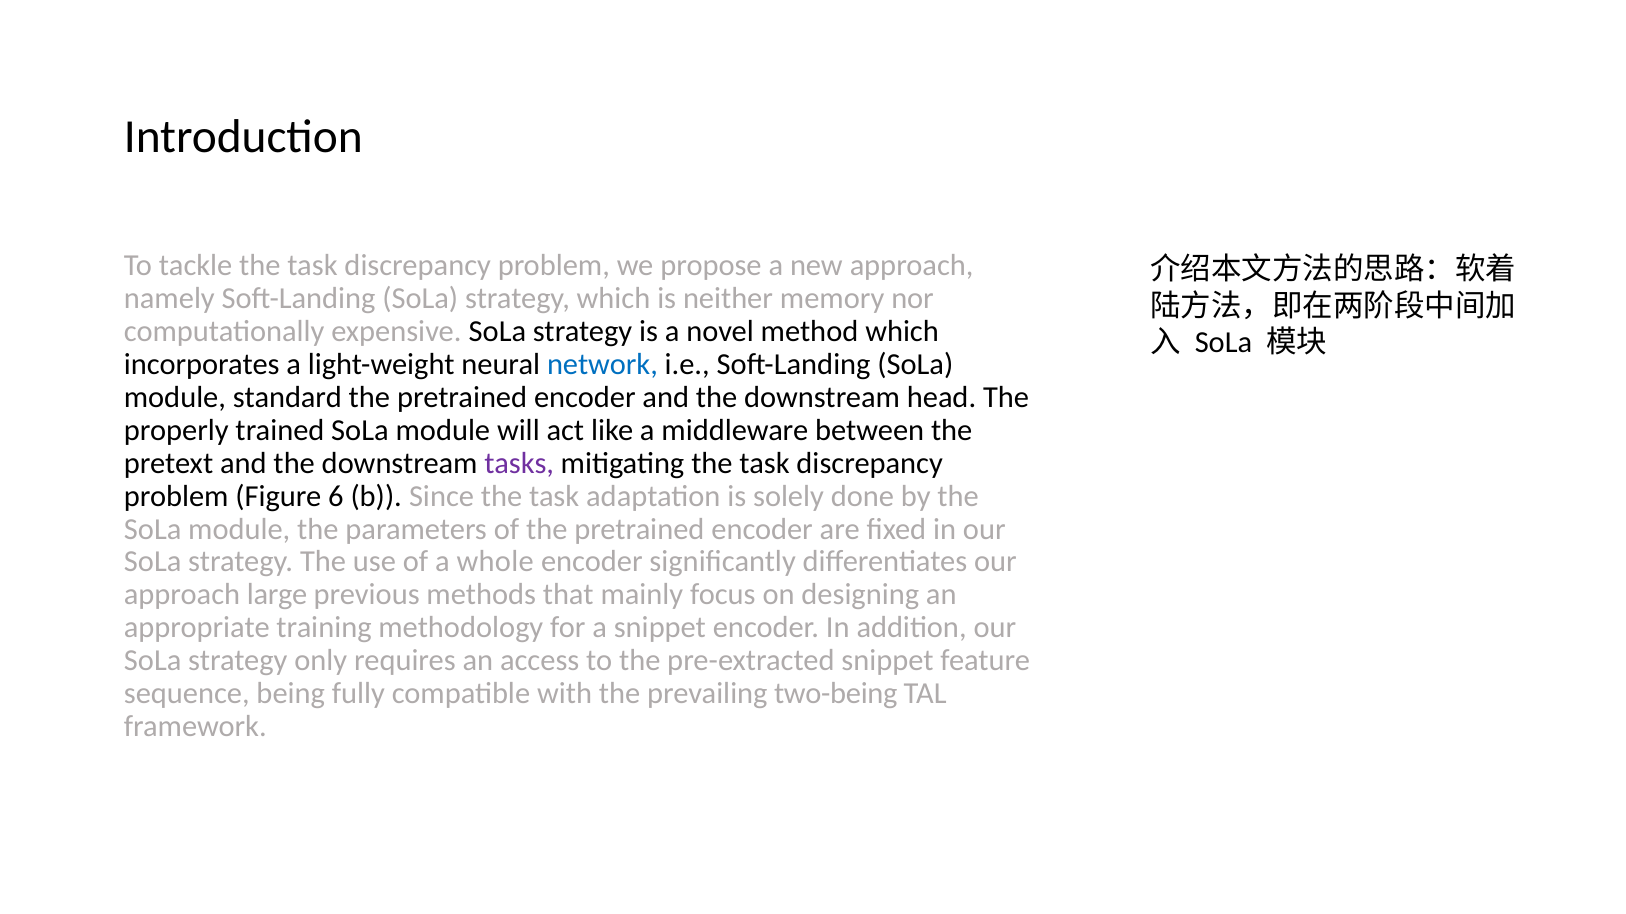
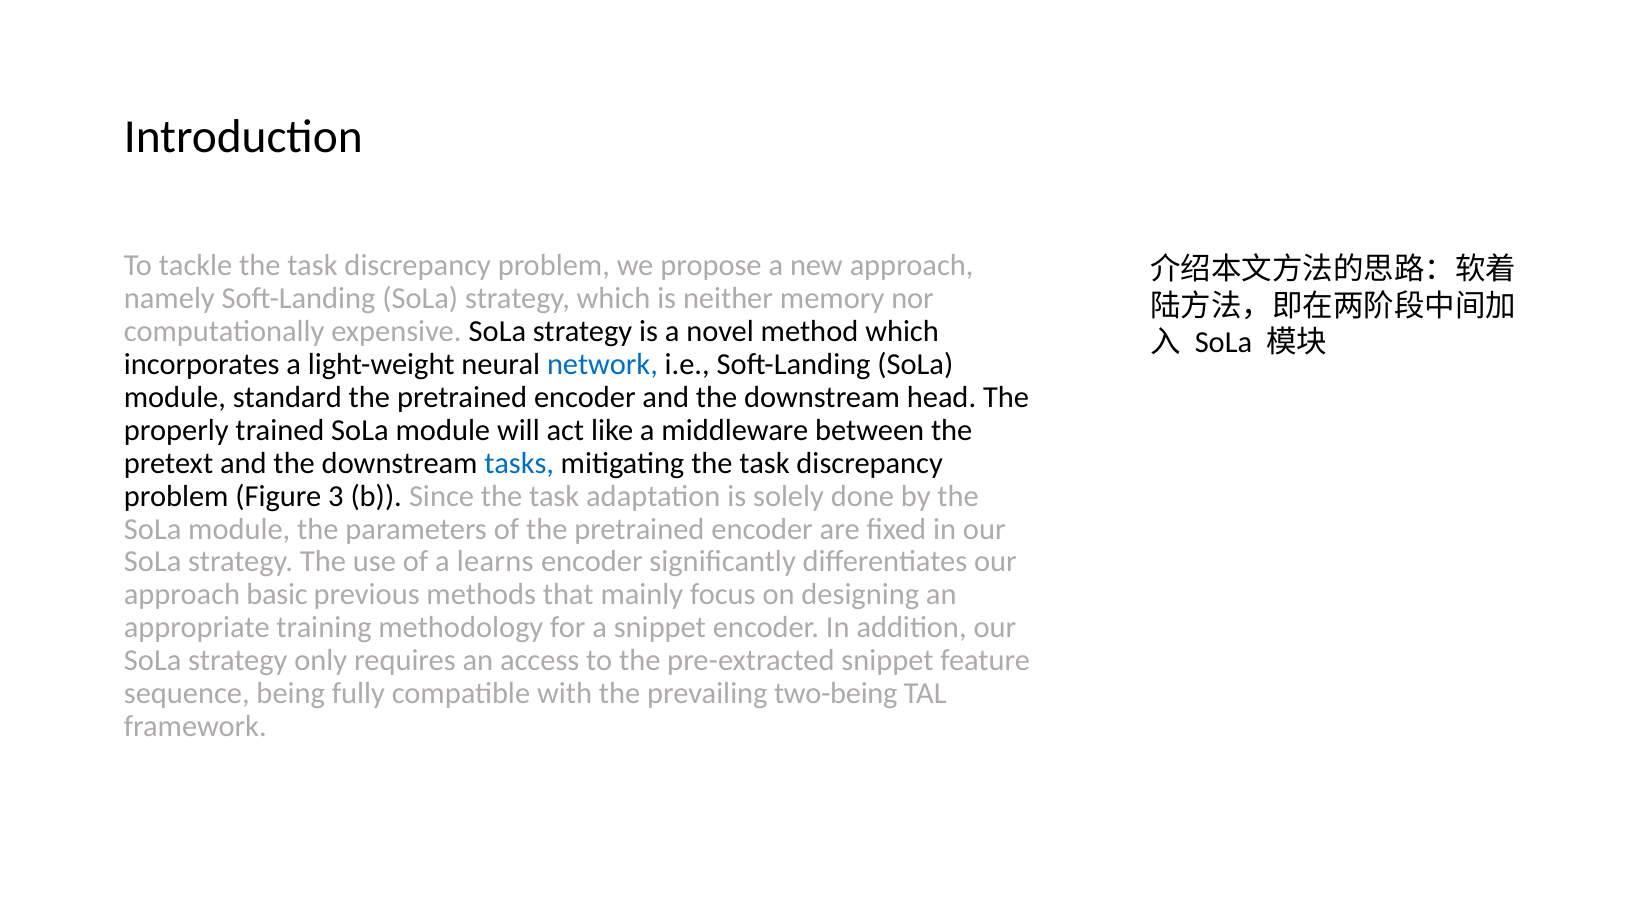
tasks colour: purple -> blue (519, 463)
6: 6 -> 3 (336, 496)
whole: whole -> learns (495, 562)
large: large -> basic (277, 595)
